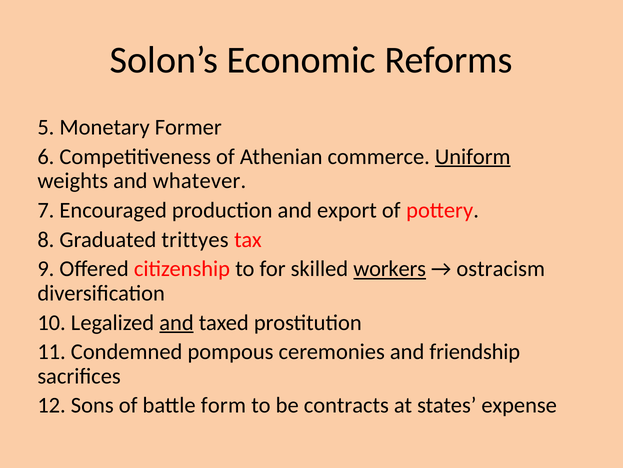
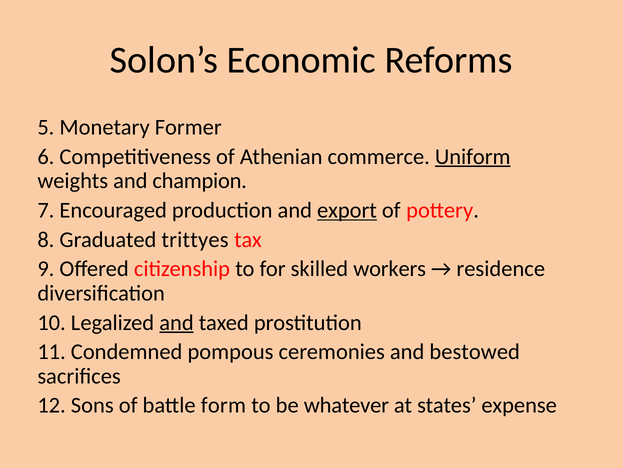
whatever: whatever -> champion (200, 181)
export underline: none -> present (347, 210)
workers underline: present -> none (390, 269)
ostracism: ostracism -> residence (501, 269)
friendship: friendship -> bestowed (475, 351)
contracts: contracts -> whatever (346, 405)
